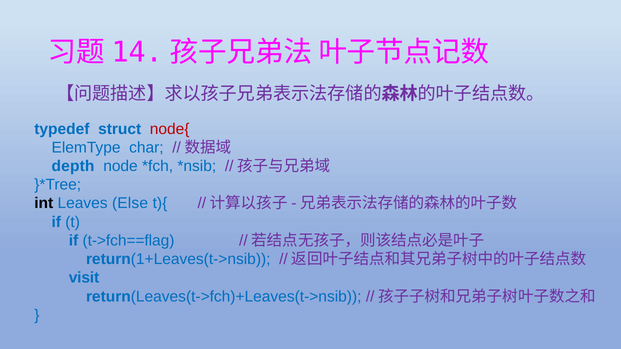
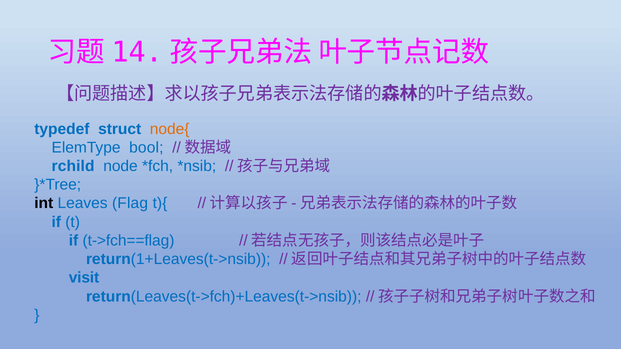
node{ colour: red -> orange (170, 129)
char: char -> bool (146, 148)
depth: depth -> rchild (73, 166)
Else: Else -> Flag (130, 204)
